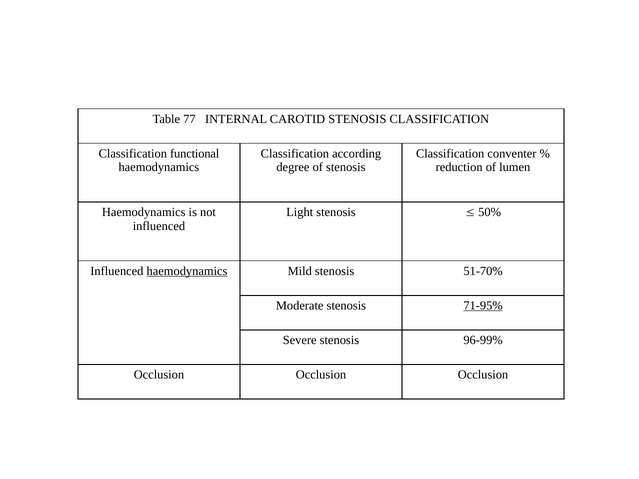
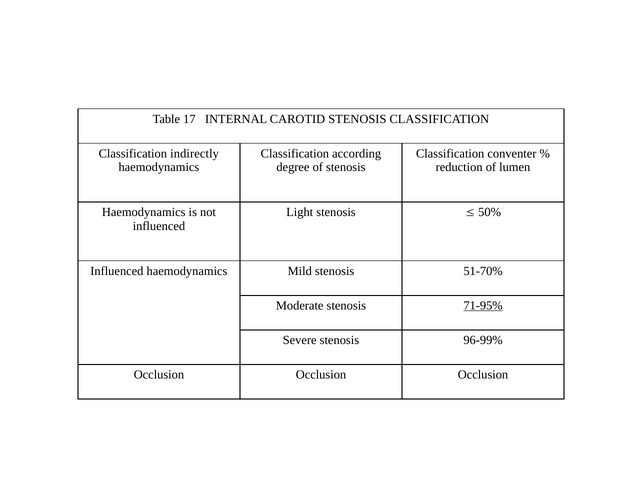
77: 77 -> 17 (189, 119)
functional: functional -> indirectly (195, 154)
haemodynamics underline: present -> none (187, 271)
